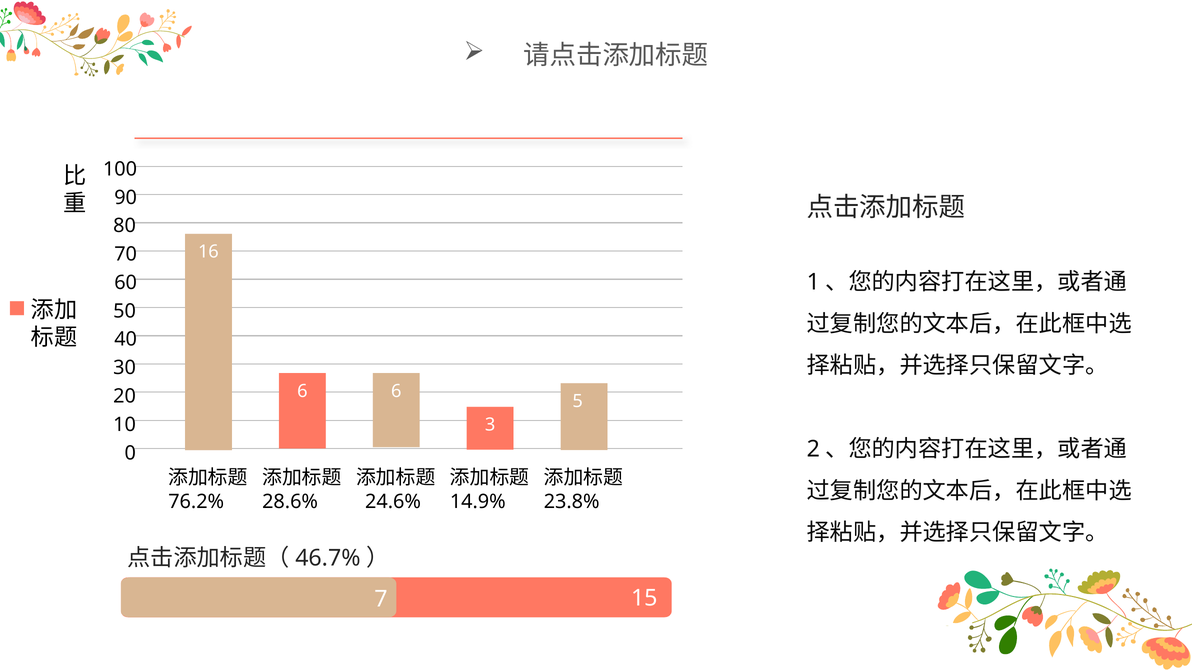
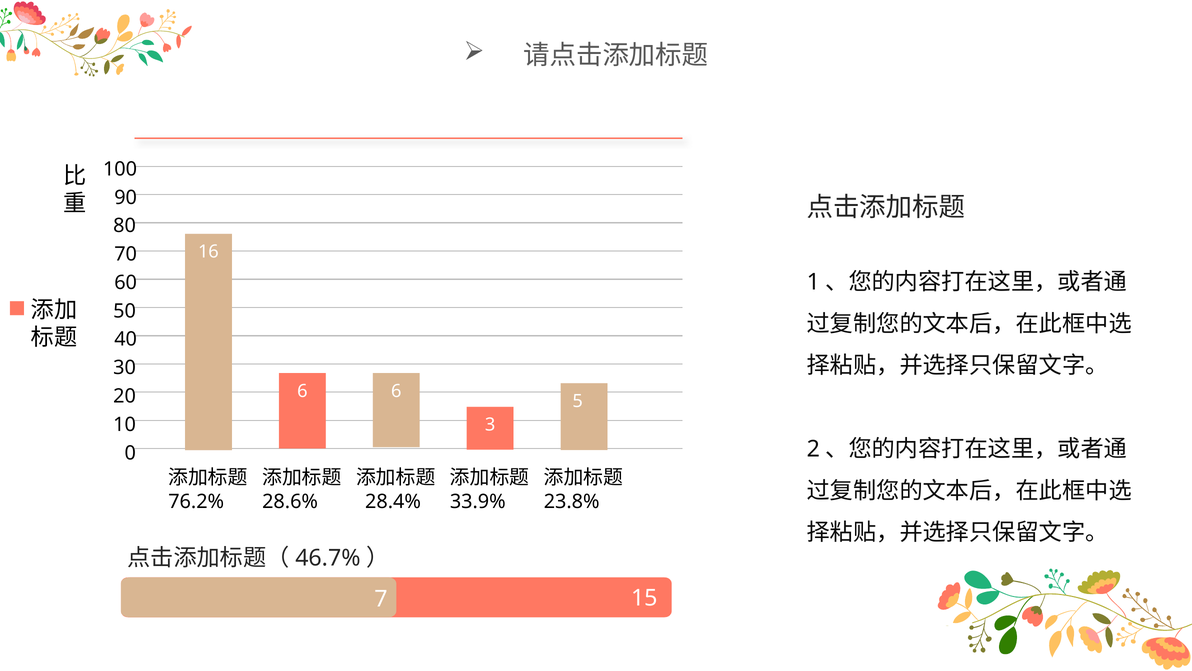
24.6%: 24.6% -> 28.4% (393, 501)
14.9%: 14.9% -> 33.9% (478, 501)
